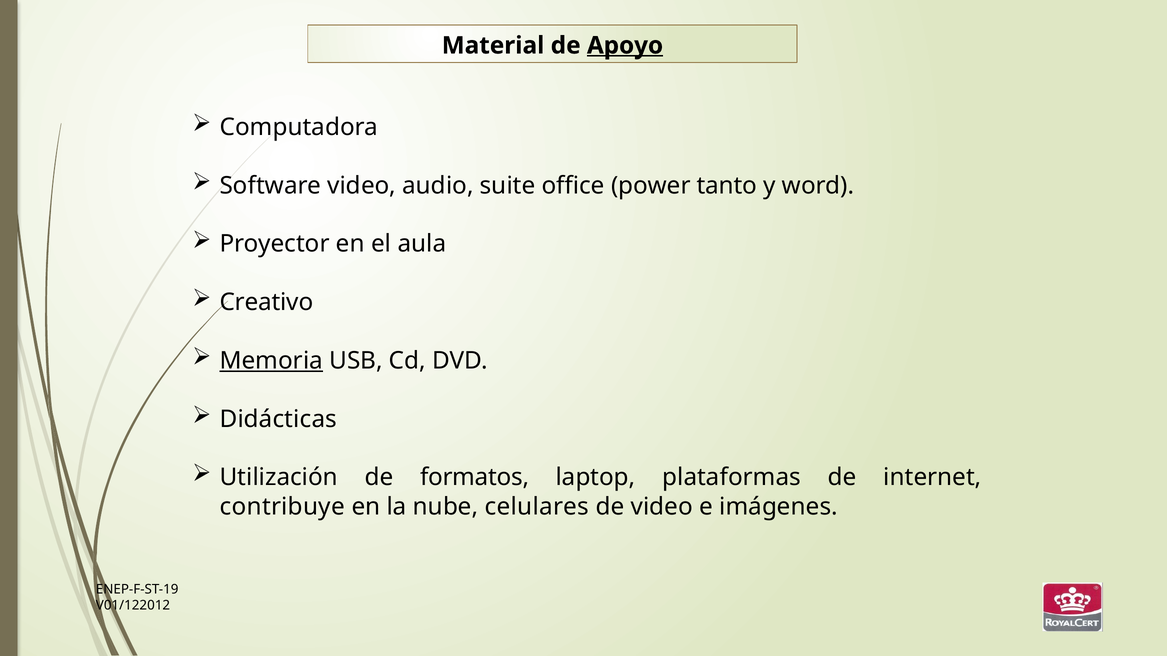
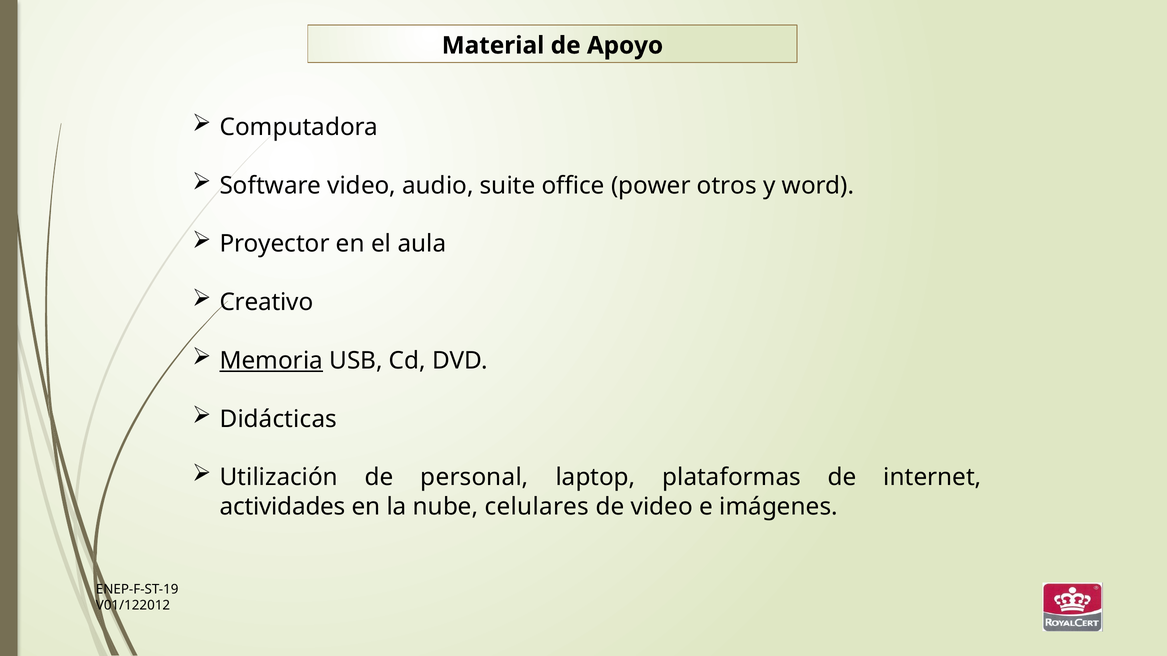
Apoyo underline: present -> none (625, 46)
tanto: tanto -> otros (727, 186)
formatos: formatos -> personal (474, 478)
contribuye: contribuye -> actividades (283, 507)
